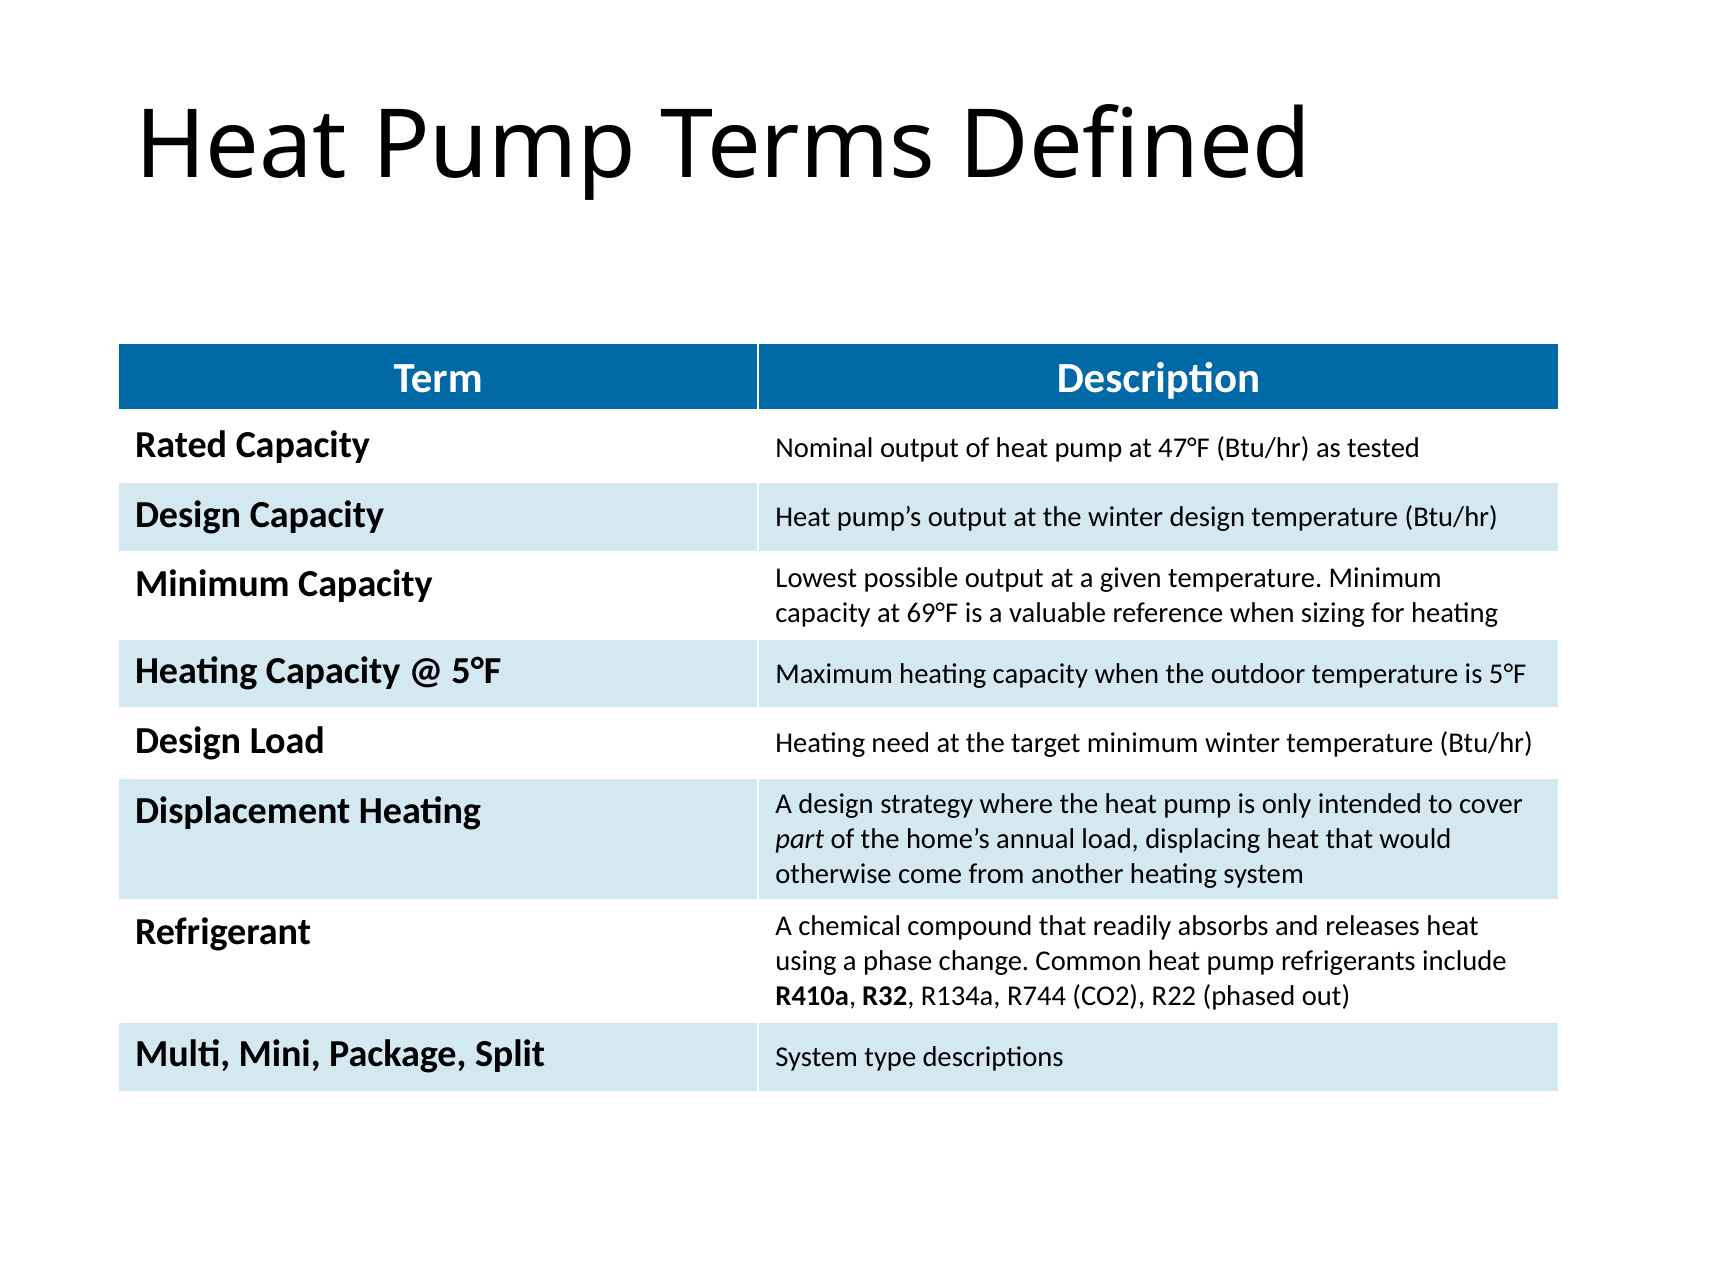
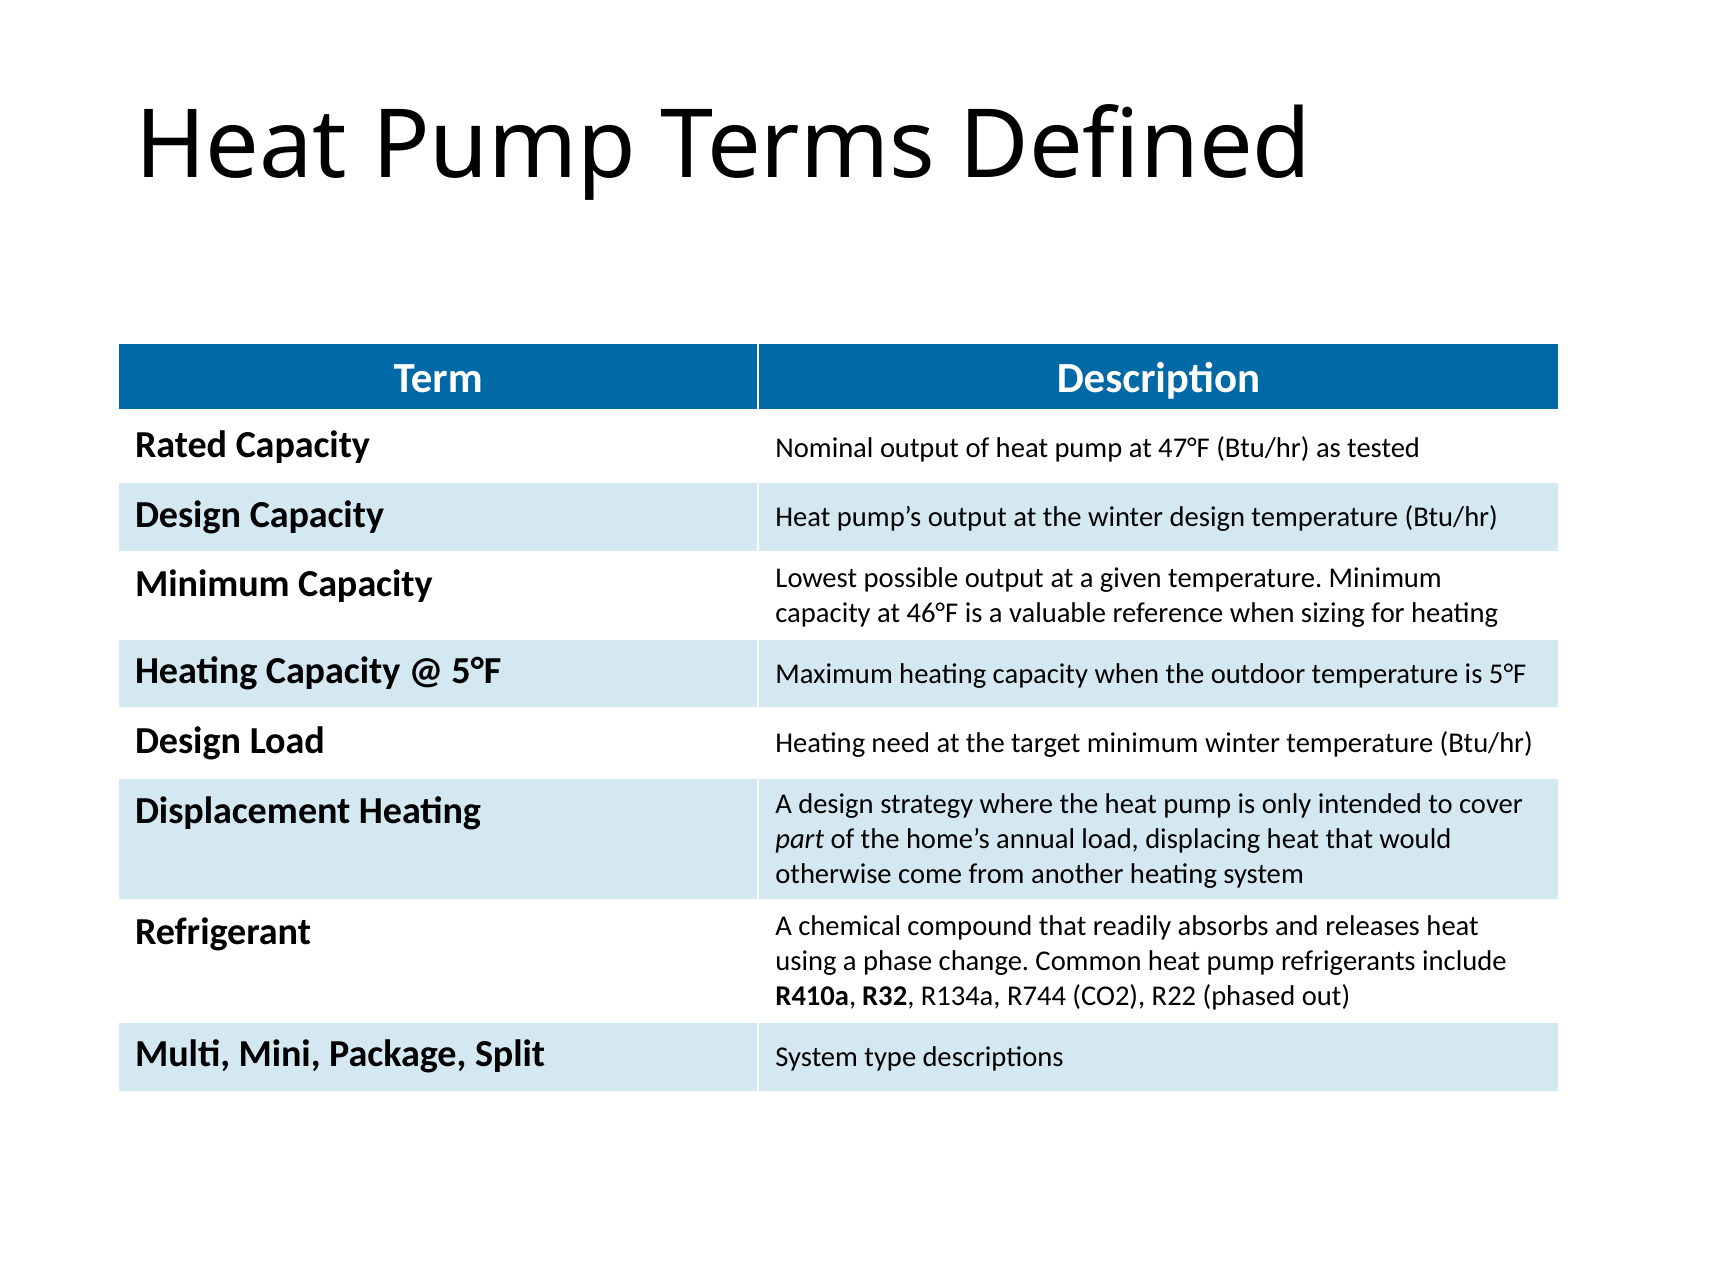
69°F: 69°F -> 46°F (932, 613)
